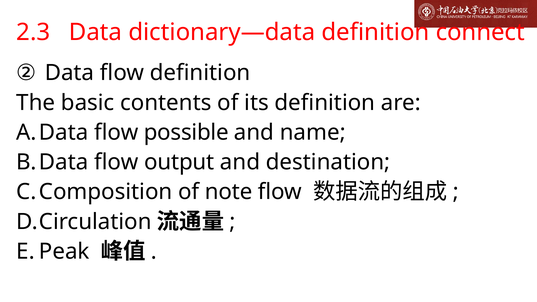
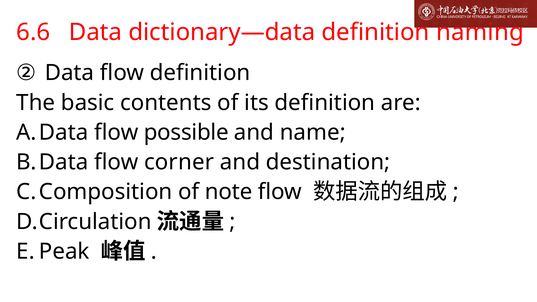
2.3: 2.3 -> 6.6 (33, 32)
connect: connect -> naming (480, 32)
output: output -> corner (179, 162)
